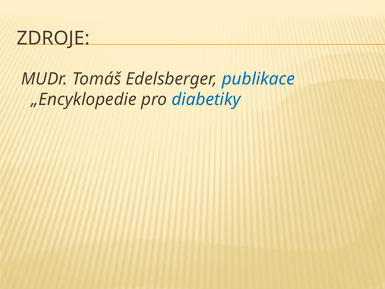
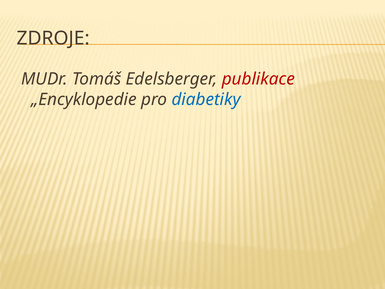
publikace colour: blue -> red (258, 79)
